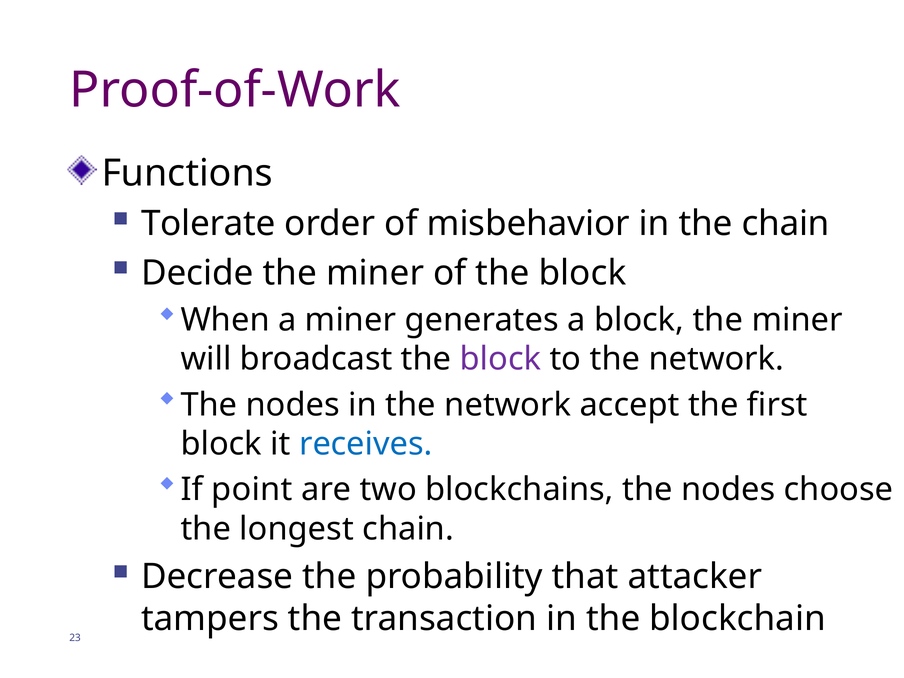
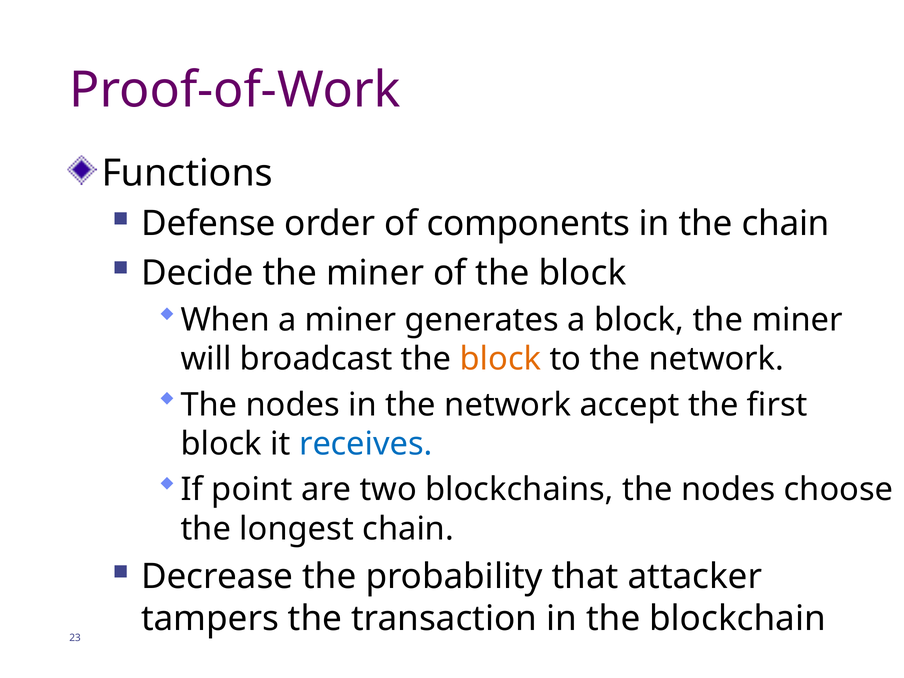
Tolerate: Tolerate -> Defense (208, 224)
misbehavior: misbehavior -> components (528, 224)
block colour: purple -> orange (501, 359)
